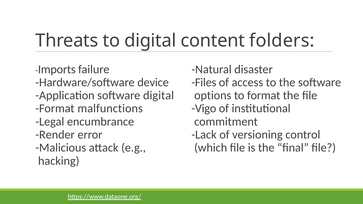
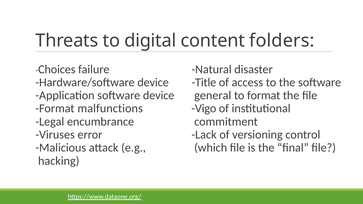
Imports: Imports -> Choices (57, 69)
Files: Files -> Title (204, 82)
software digital: digital -> device (159, 96)
options: options -> general (213, 96)
Render: Render -> Viruses (55, 135)
